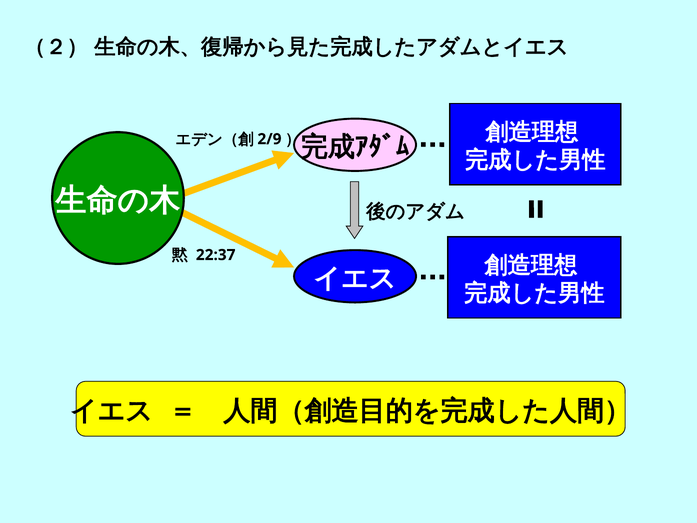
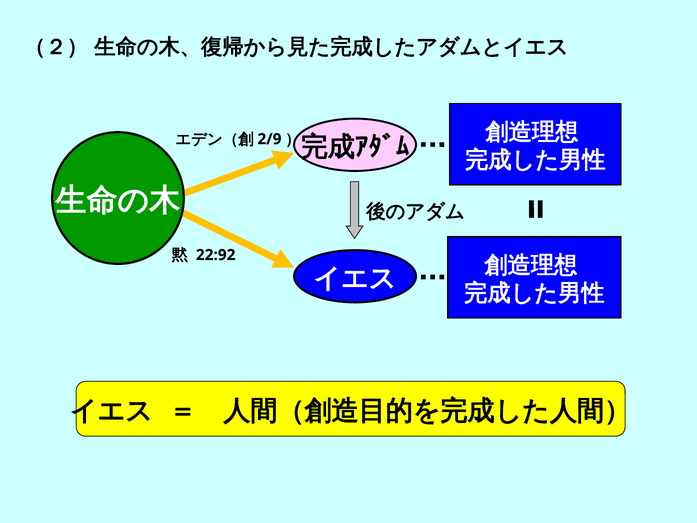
22:37: 22:37 -> 22:92 (216, 255)
